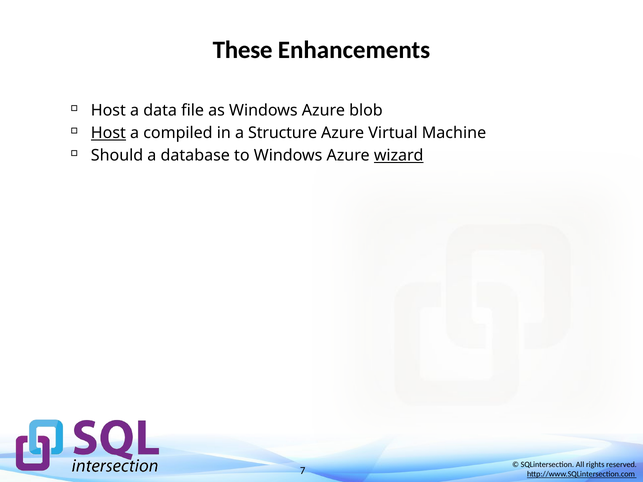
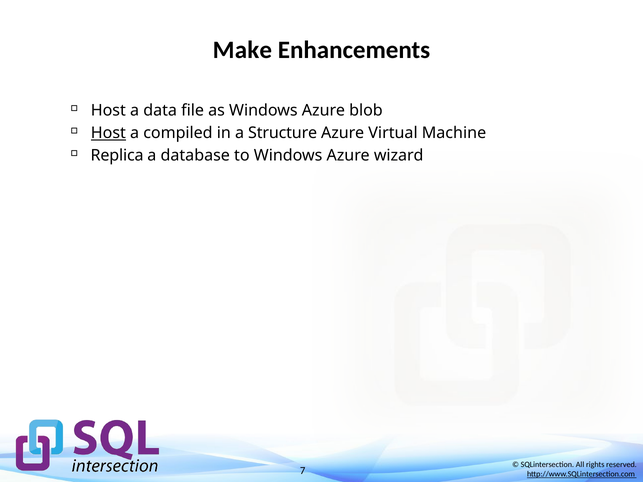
These: These -> Make (242, 50)
Should: Should -> Replica (117, 155)
wizard underline: present -> none (399, 155)
